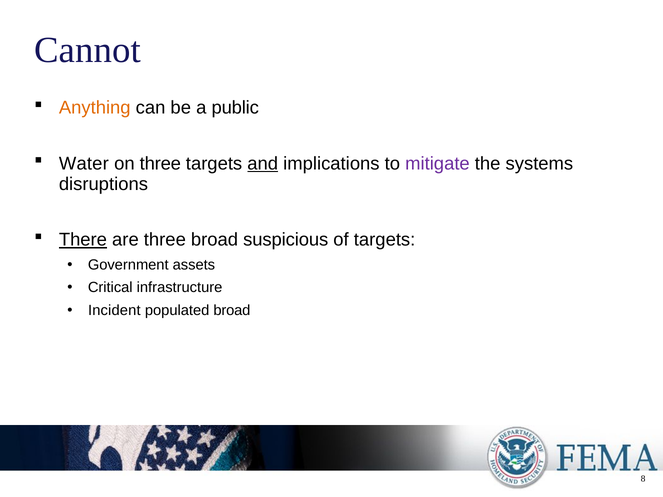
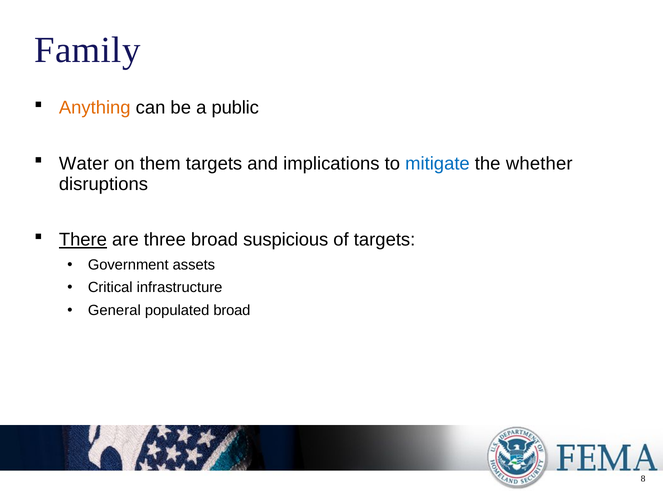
Cannot: Cannot -> Family (87, 50)
on three: three -> them (160, 164)
and underline: present -> none (263, 164)
mitigate colour: purple -> blue (437, 164)
systems: systems -> whether (539, 164)
Incident: Incident -> General (114, 311)
